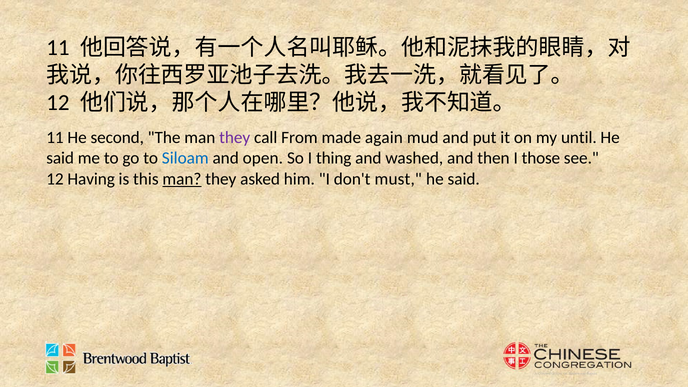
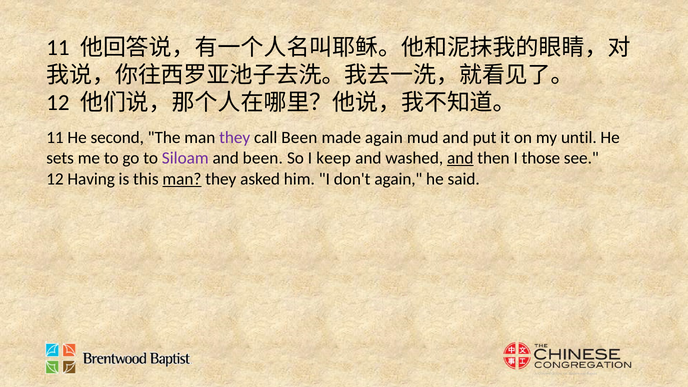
call From: From -> Been (299, 138)
said: said -> sets (60, 158)
Siloam colour: blue -> purple (185, 158)
and open: open -> been (263, 158)
thing: thing -> keep (334, 158)
and underline: none -> present (460, 158)
don't must: must -> again (398, 179)
